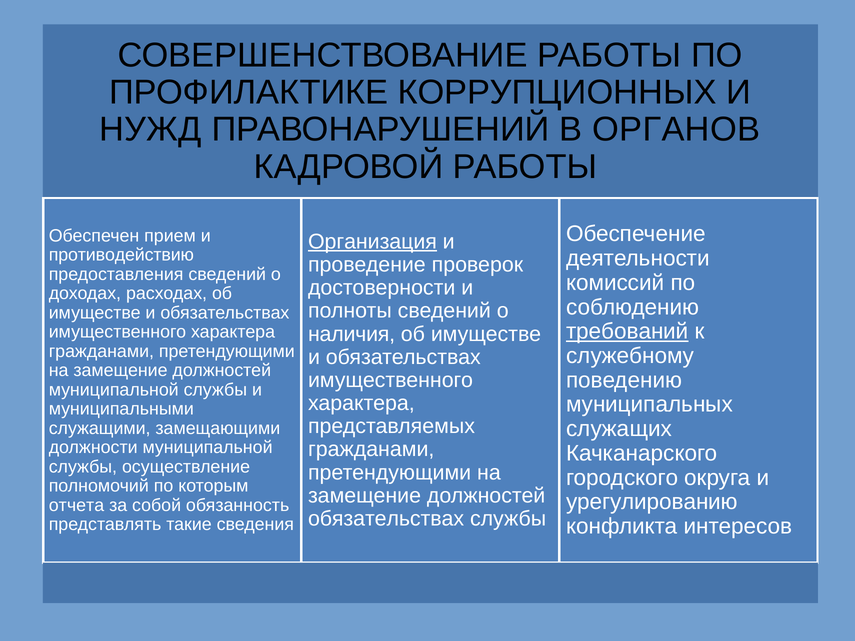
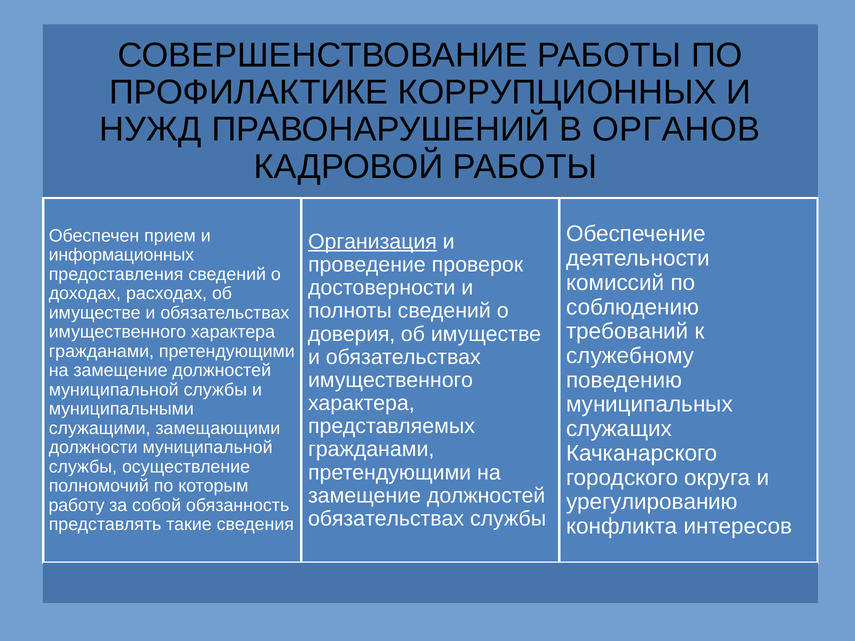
противодействию: противодействию -> информационных (121, 255)
требований underline: present -> none (627, 332)
наличия: наличия -> доверия (352, 334)
отчета: отчета -> работу (77, 505)
